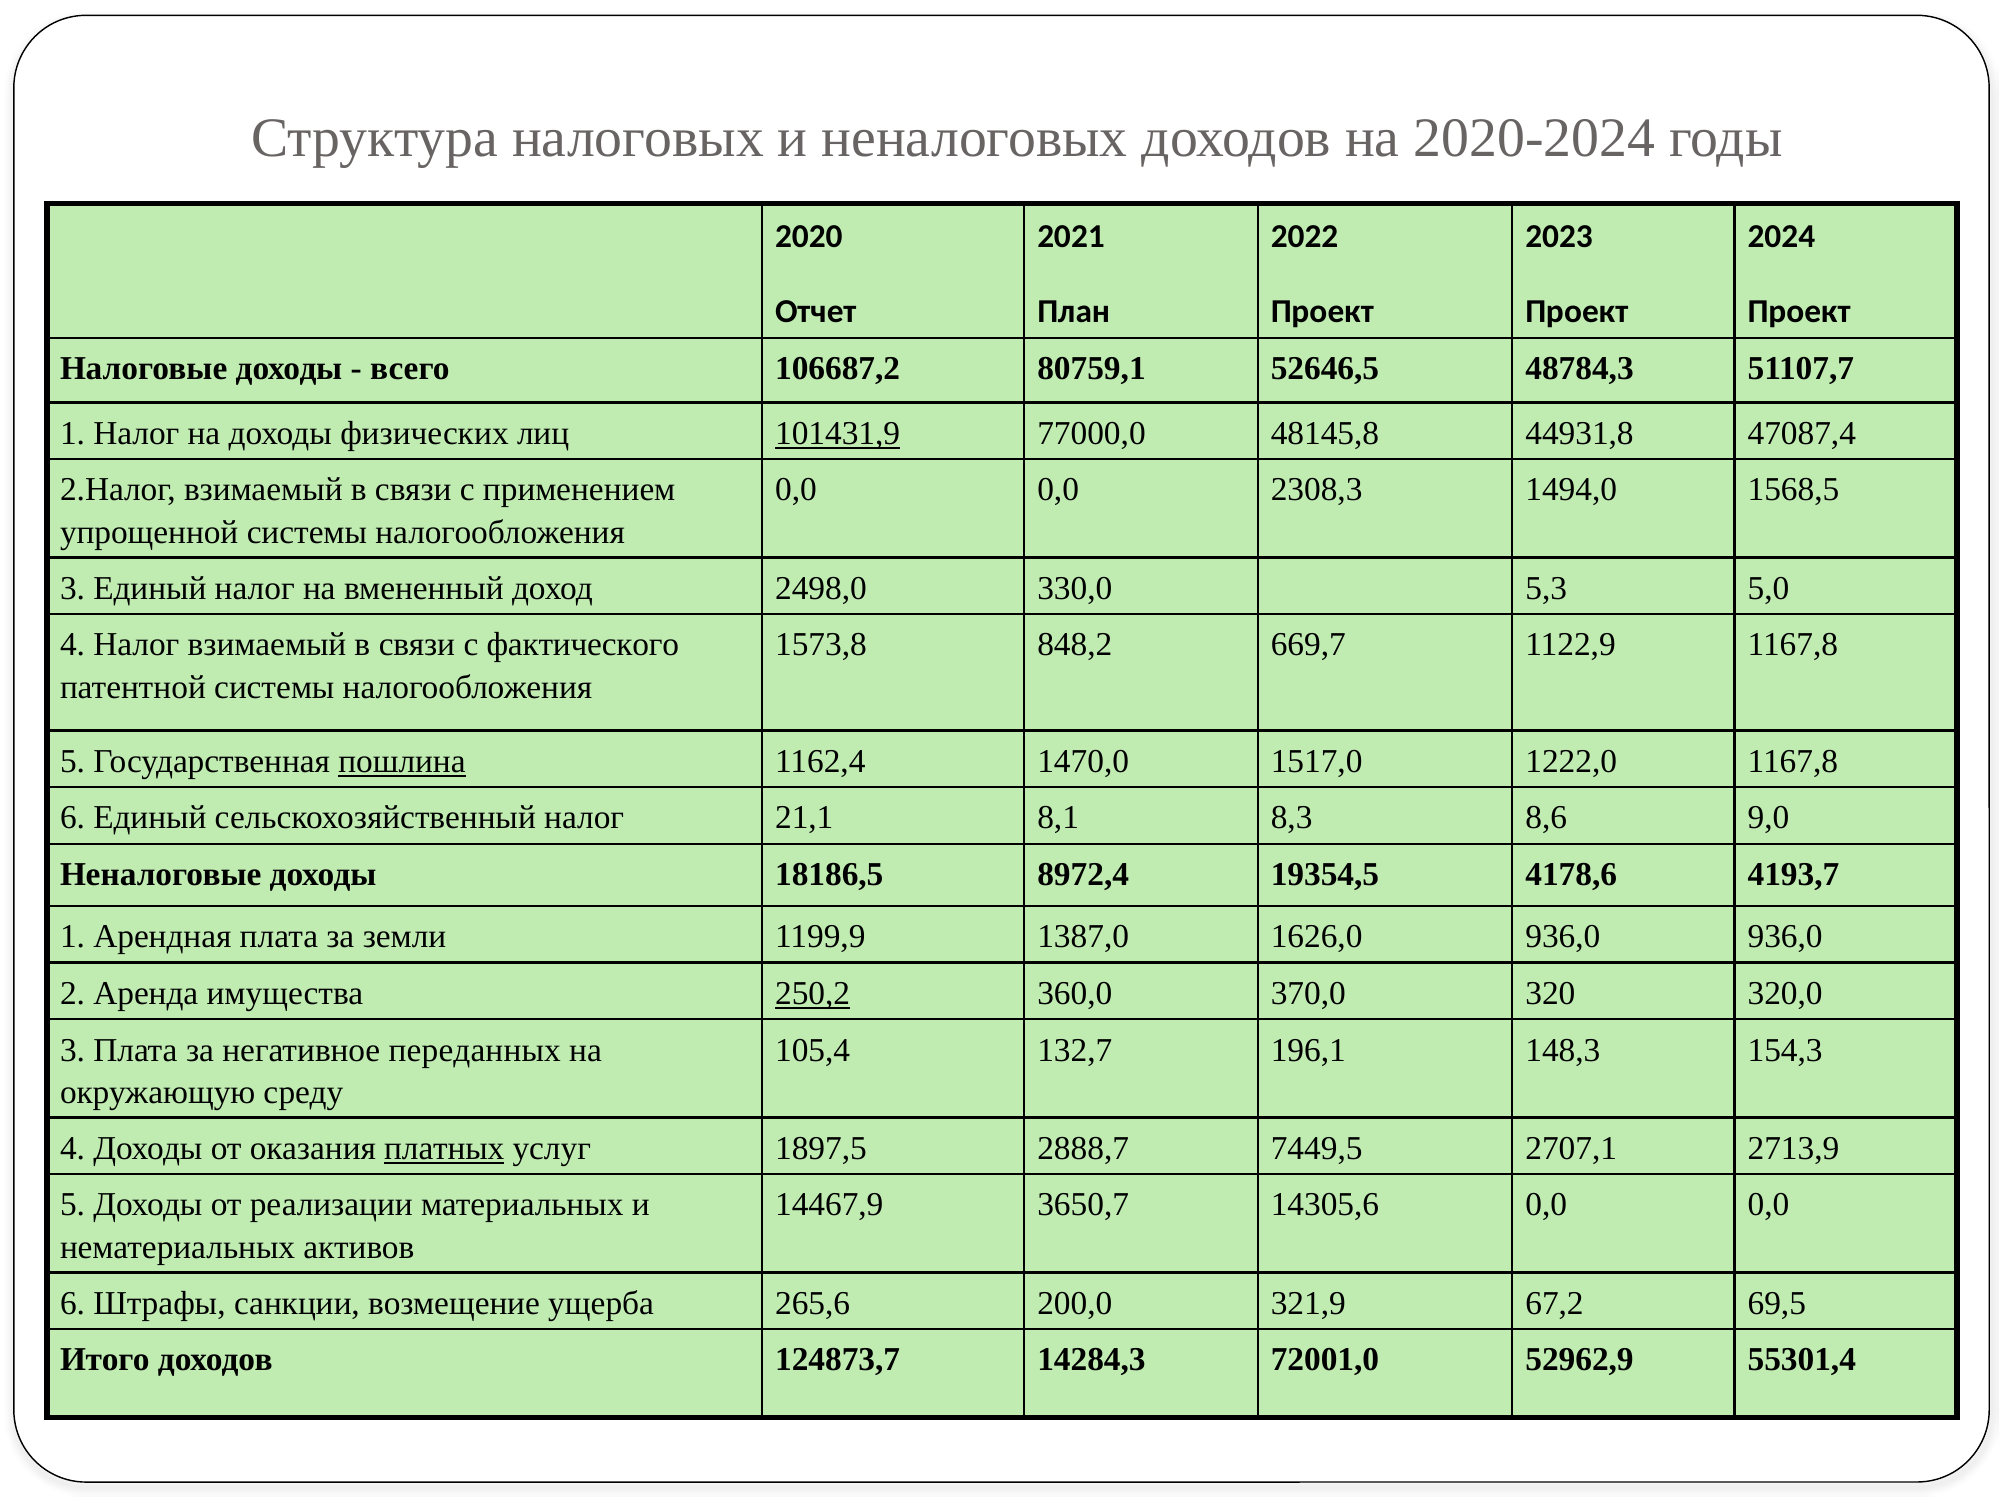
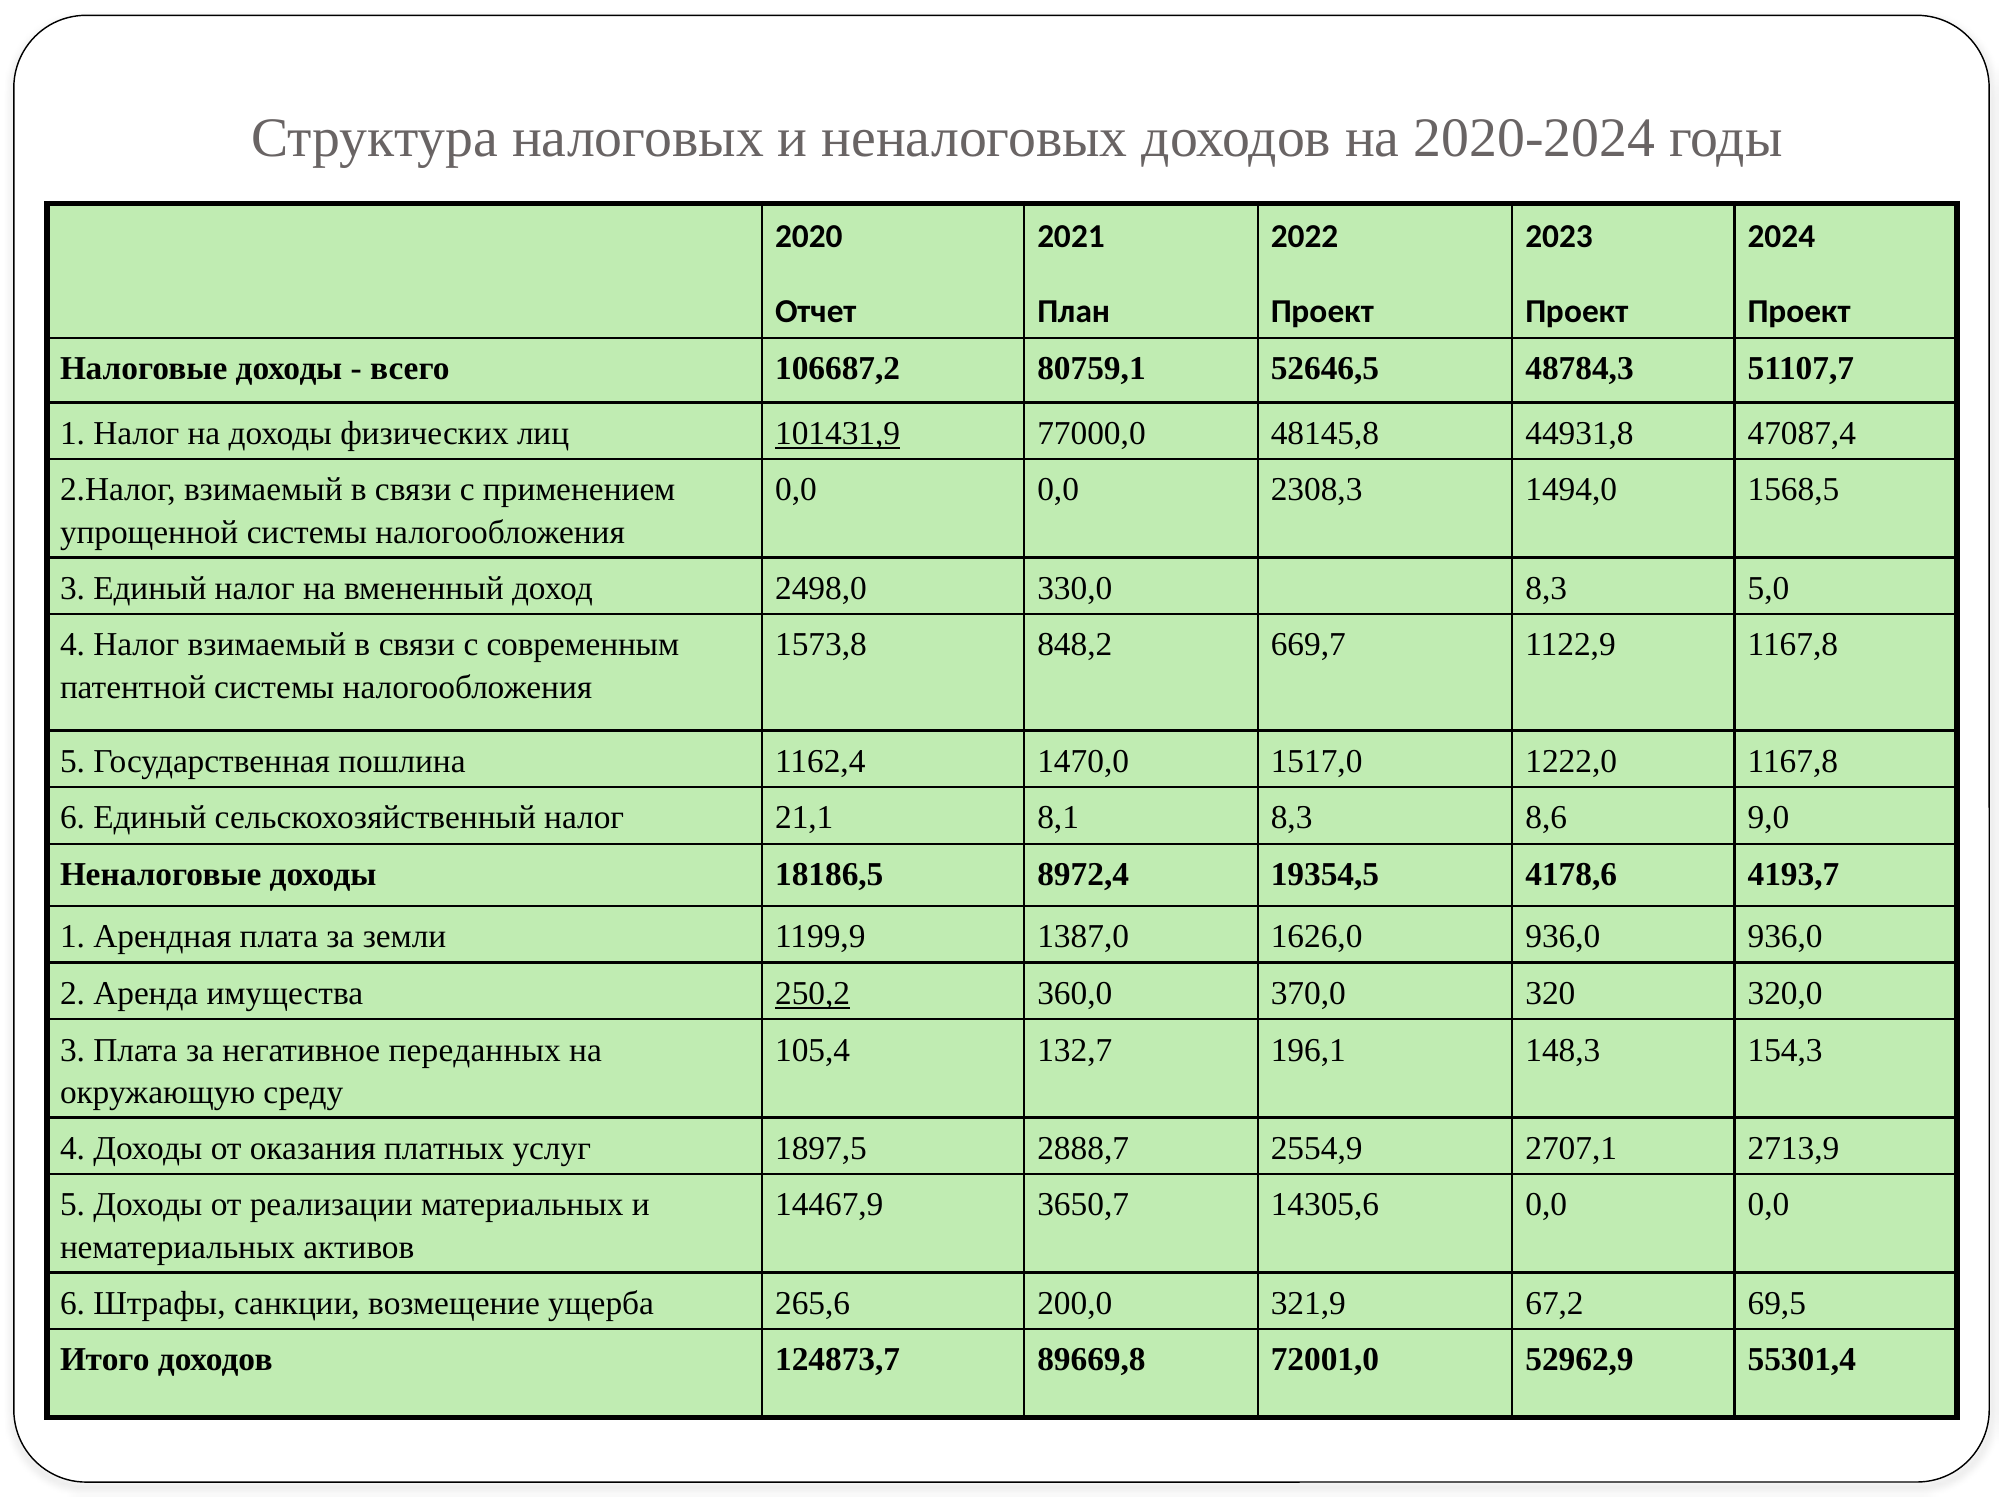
330,0 5,3: 5,3 -> 8,3 (1546, 588)
фактического: фактического -> современным (583, 645)
пошлина underline: present -> none (402, 761)
платных underline: present -> none (444, 1148)
7449,5: 7449,5 -> 2554,9 (1317, 1148)
14284,3: 14284,3 -> 89669,8 (1091, 1360)
